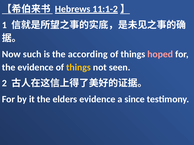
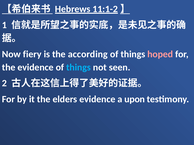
such: such -> fiery (32, 54)
things colour: yellow -> light blue (79, 68)
since: since -> upon (135, 99)
